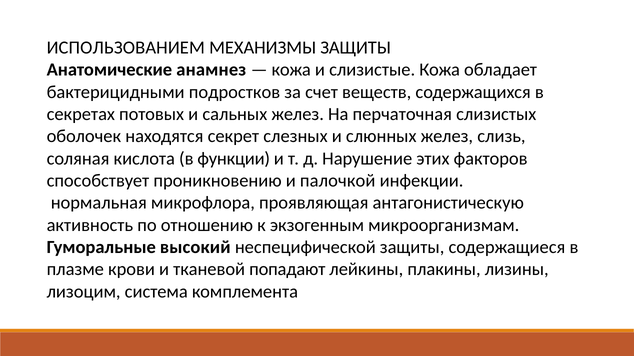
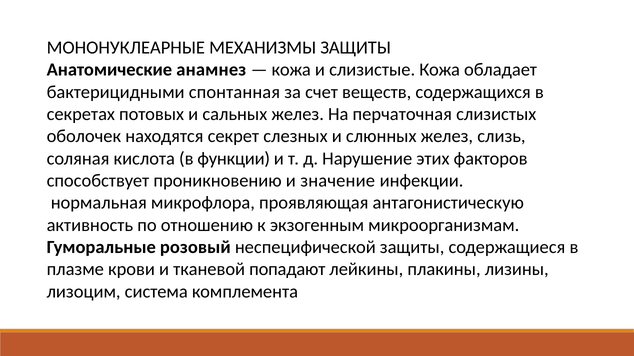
ИСПОЛЬЗОВАНИЕМ: ИСПОЛЬЗОВАНИЕМ -> МОНОНУКЛЕАРНЫЕ (126, 48)
подростков: подростков -> спонтанная (234, 92)
палочкой: палочкой -> значение (338, 181)
высокий: высокий -> розовый (195, 248)
